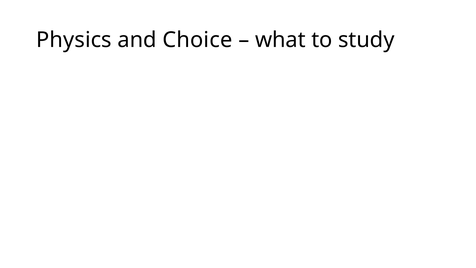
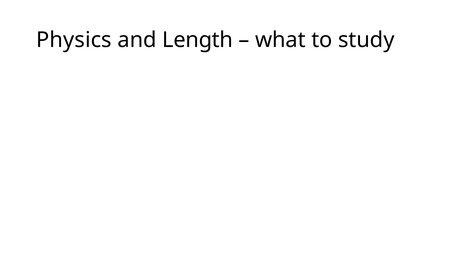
Choice: Choice -> Length (198, 40)
